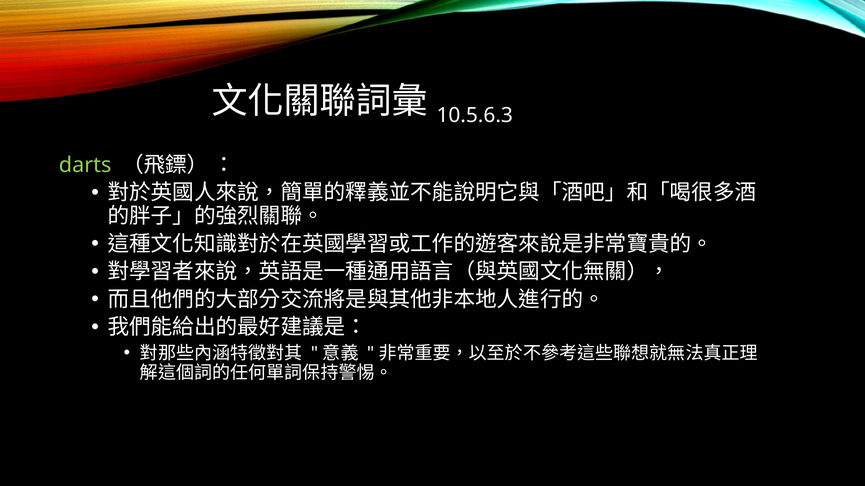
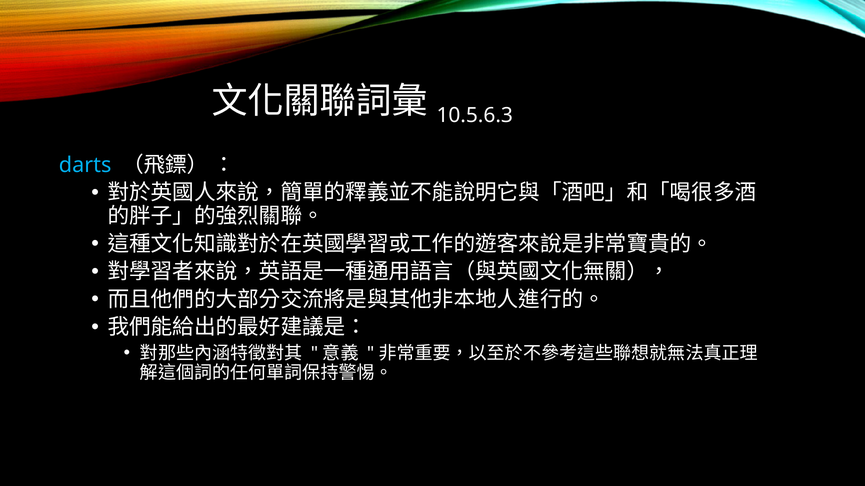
darts colour: light green -> light blue (85, 165)
